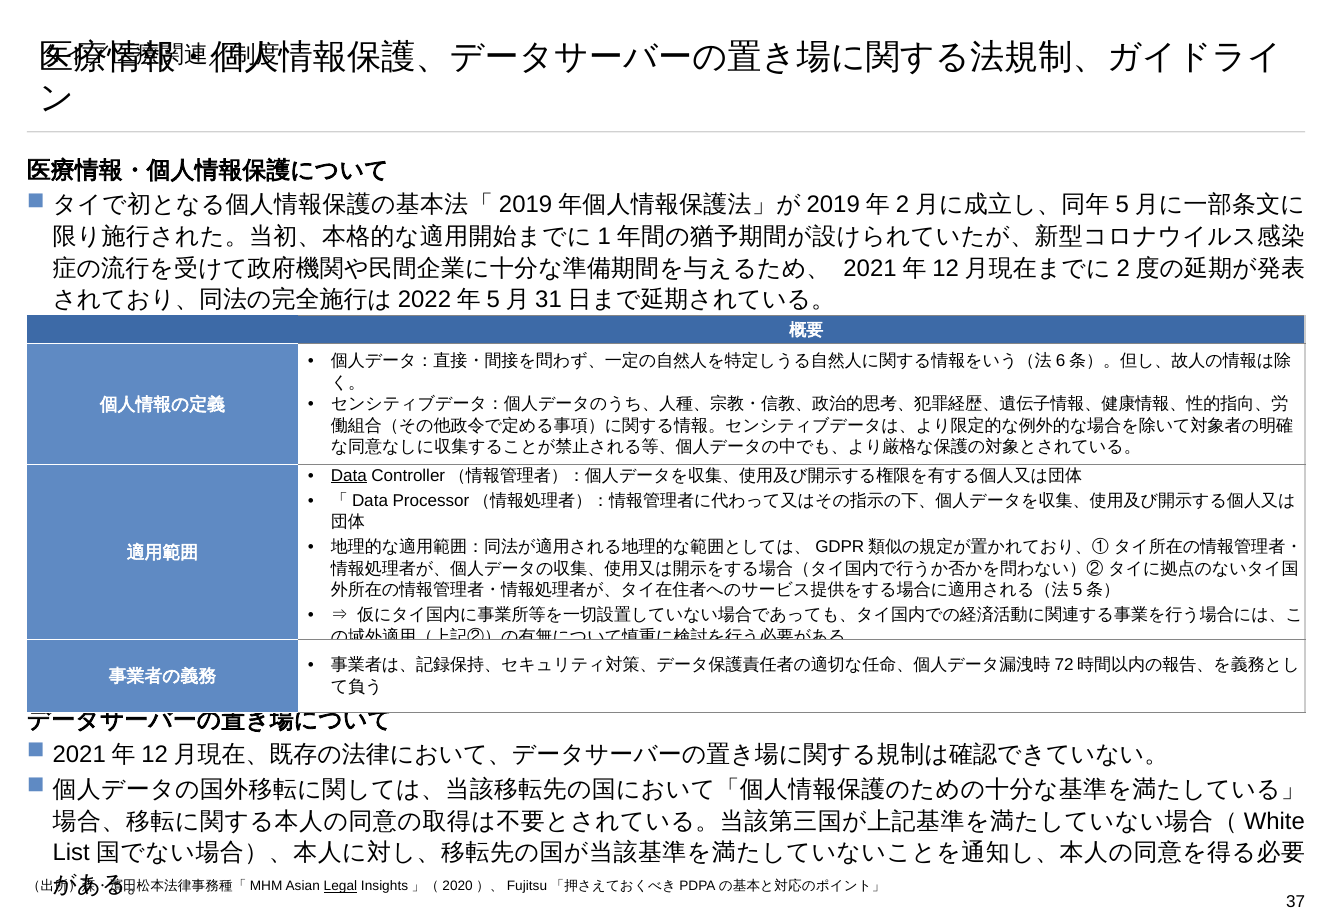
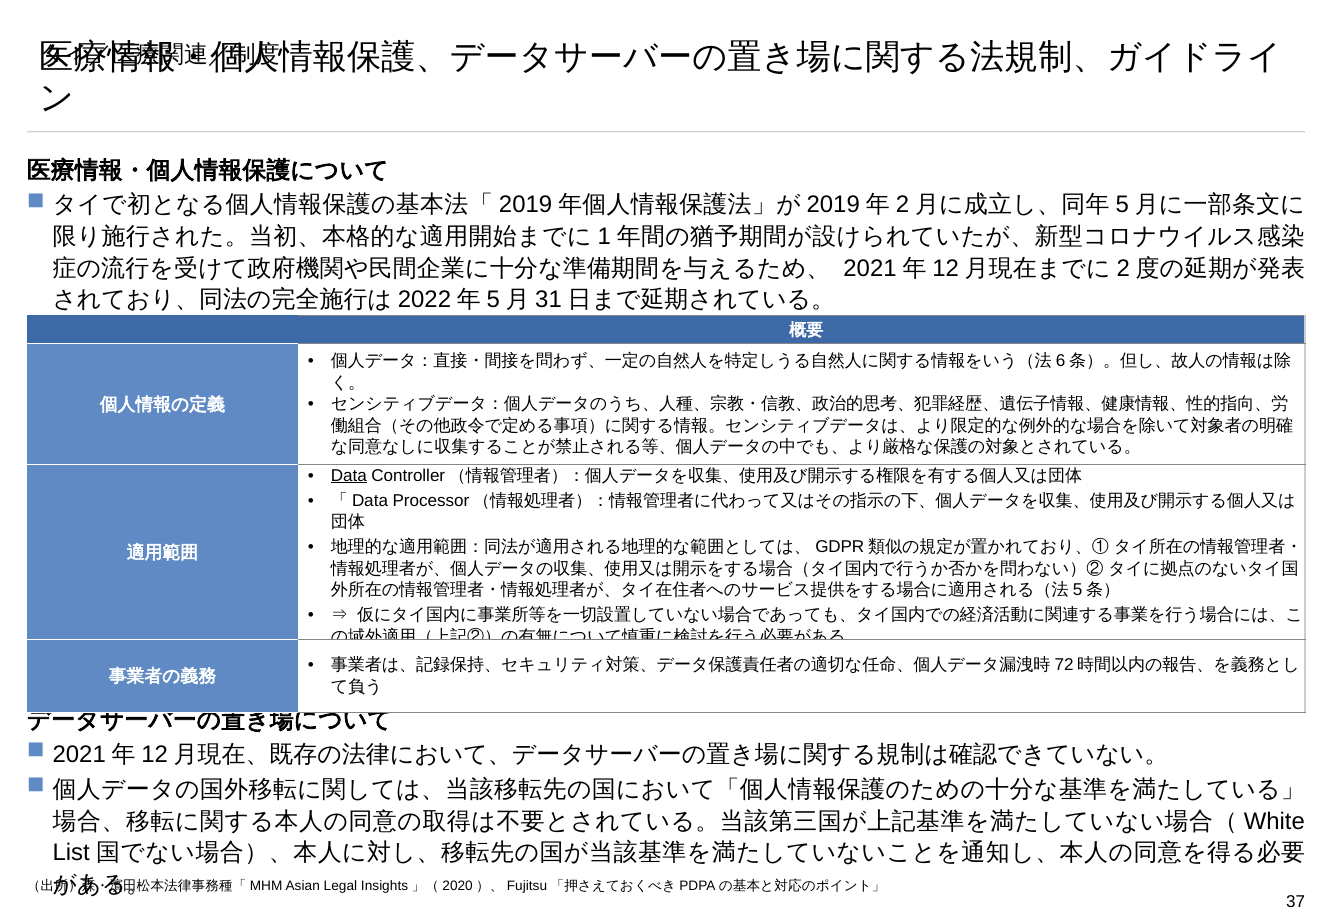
Legal underline: present -> none (340, 887)
